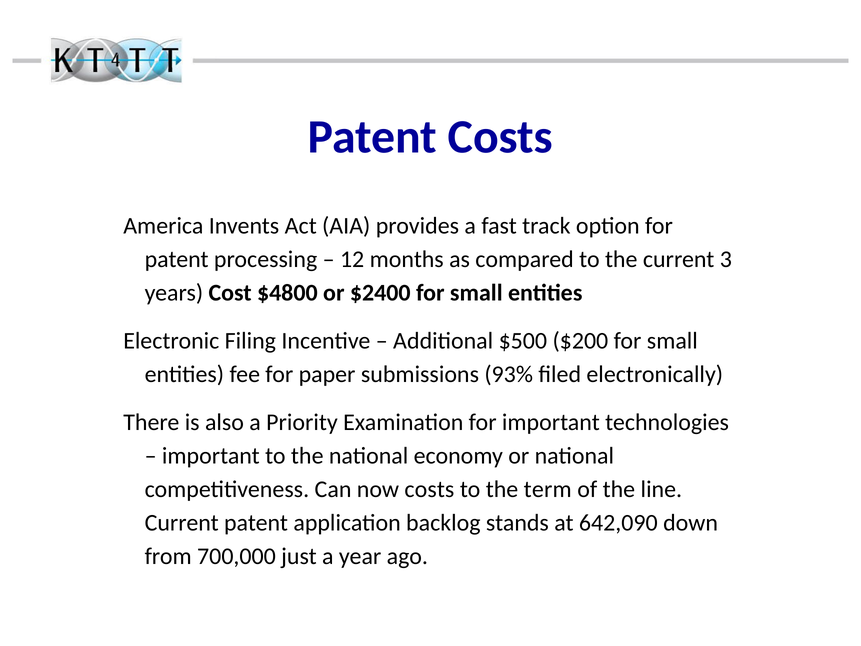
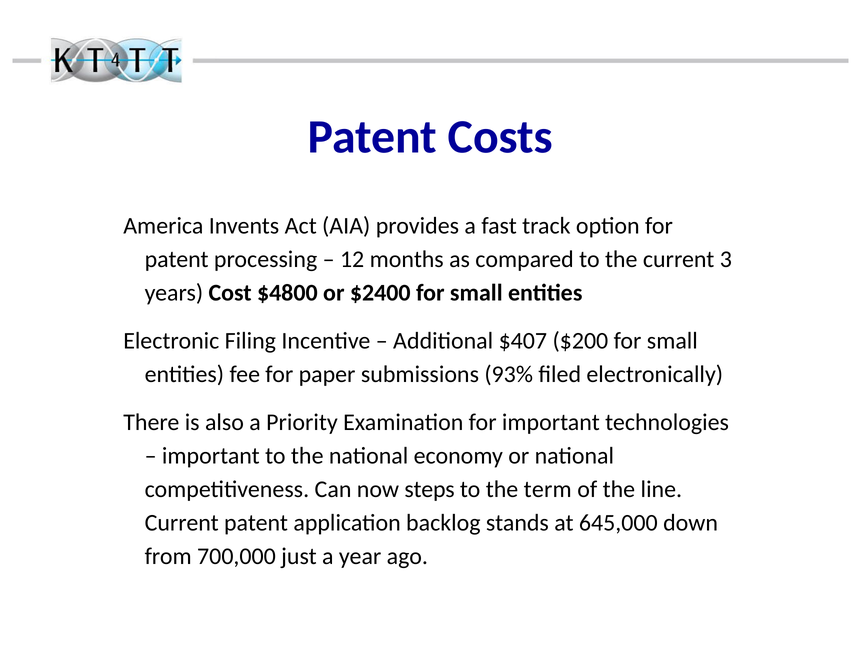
$500: $500 -> $407 (523, 341)
now costs: costs -> steps (430, 489)
642,090: 642,090 -> 645,000 (618, 523)
